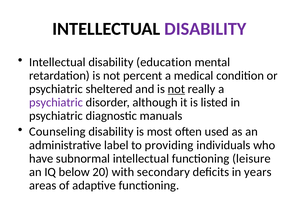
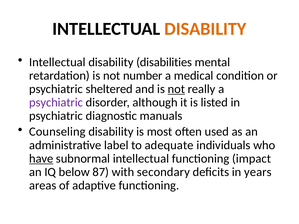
DISABILITY colour: purple -> orange (205, 29)
education: education -> disabilities (164, 62)
percent: percent -> number (143, 76)
providing: providing -> adequate (169, 145)
have underline: none -> present (41, 159)
leisure: leisure -> impact (252, 159)
20: 20 -> 87 (101, 172)
